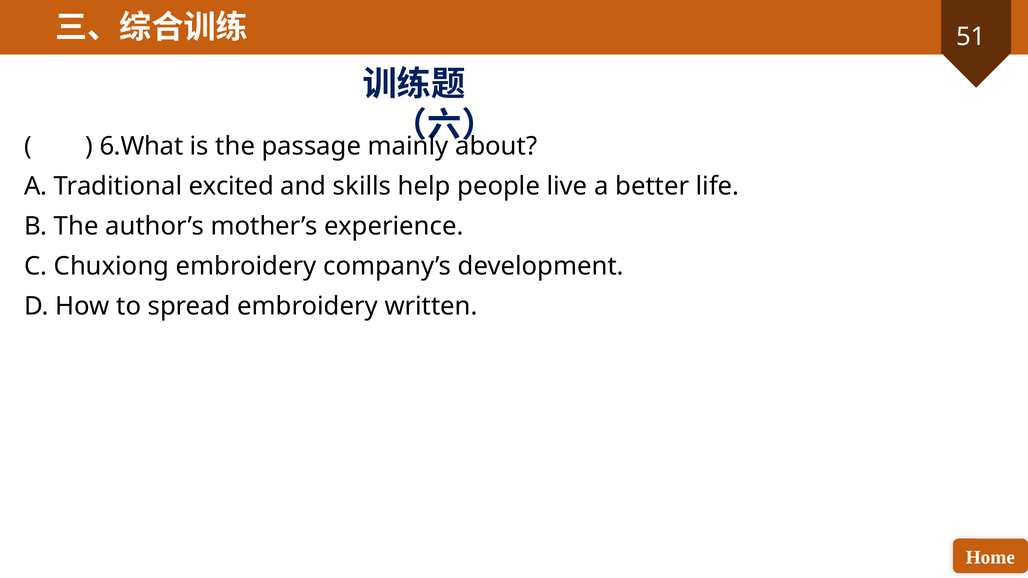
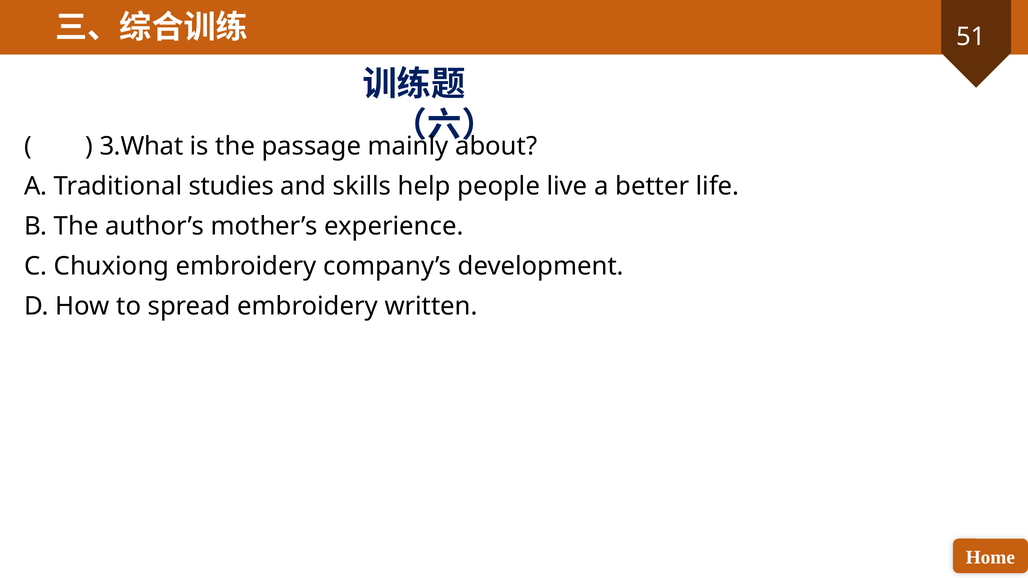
6.What: 6.What -> 3.What (141, 146)
excited: excited -> studies (231, 186)
